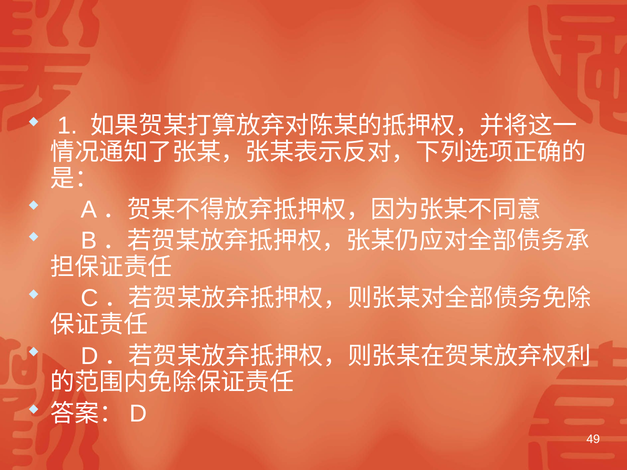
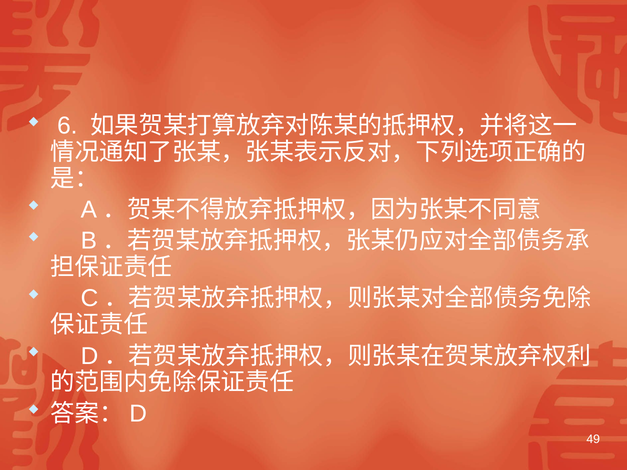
1: 1 -> 6 (67, 126)
